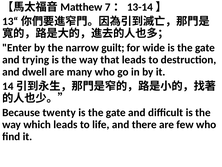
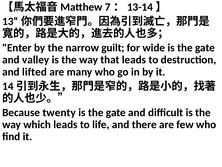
trying: trying -> valley (36, 60)
dwell: dwell -> lifted (34, 72)
